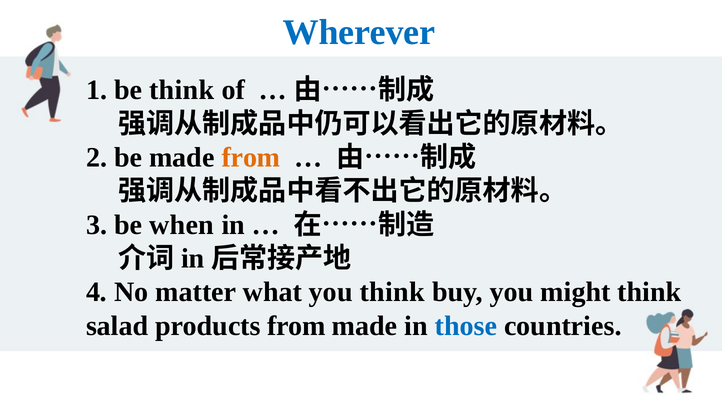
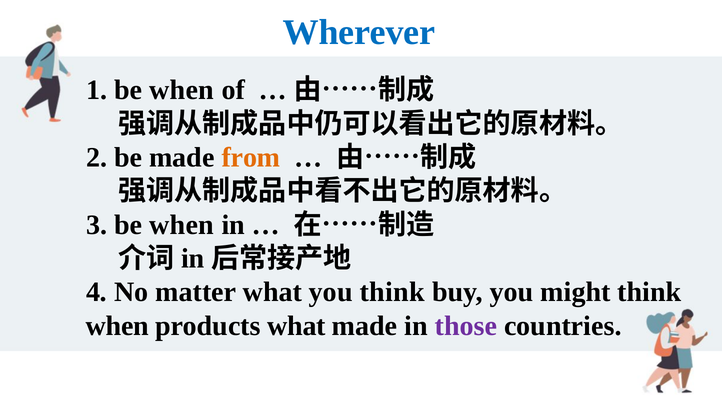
1 be think: think -> when (182, 90)
salad: salad -> when (117, 326)
products from: from -> what (296, 326)
those colour: blue -> purple (466, 326)
